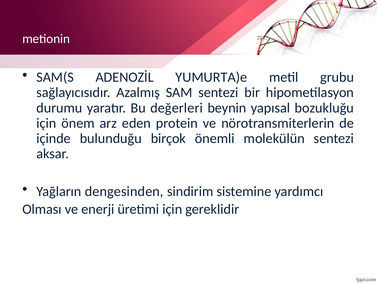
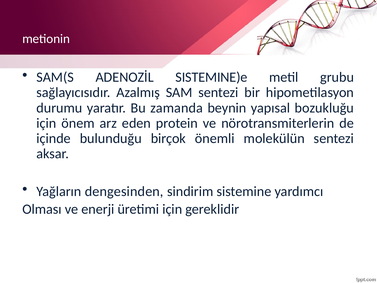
YUMURTA)e: YUMURTA)e -> SISTEMINE)e (211, 77)
değerleri: değerleri -> zamanda (177, 108)
